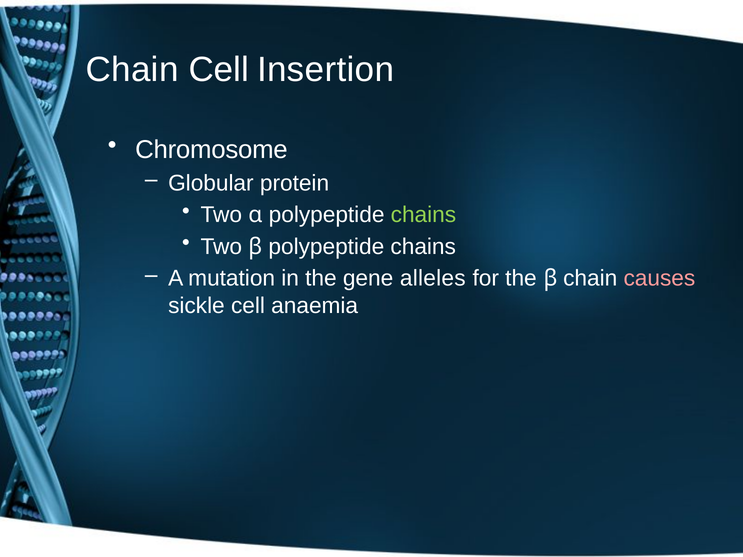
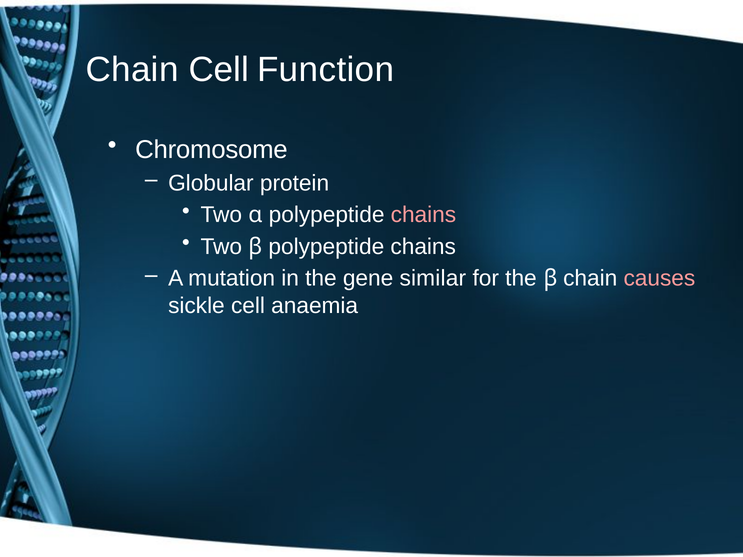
Insertion: Insertion -> Function (326, 70)
chains colour: light green -> pink (423, 215)
alleles: alleles -> similar (433, 278)
